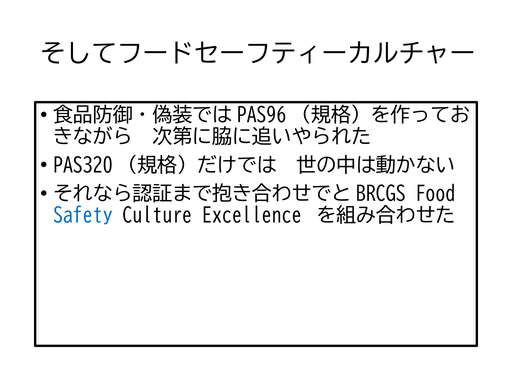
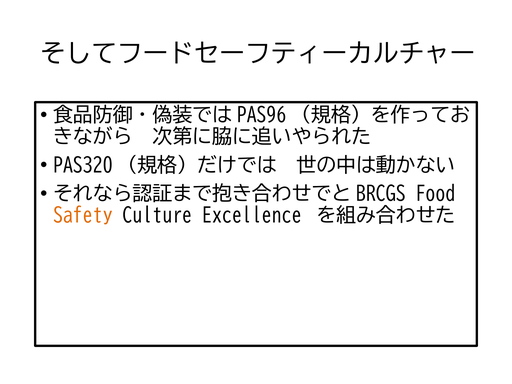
Safety colour: blue -> orange (83, 215)
